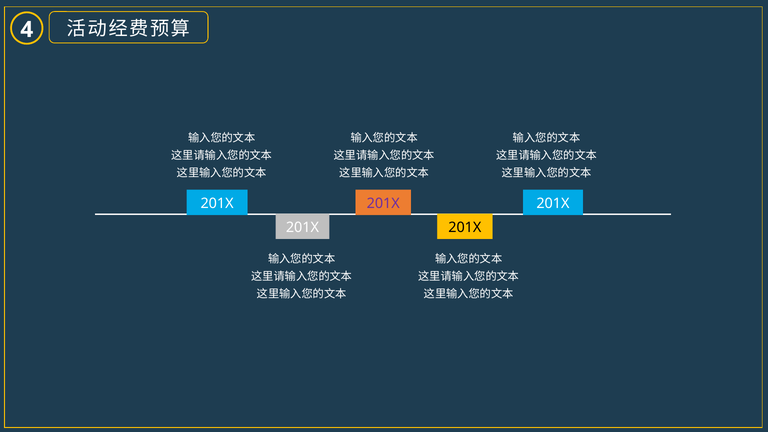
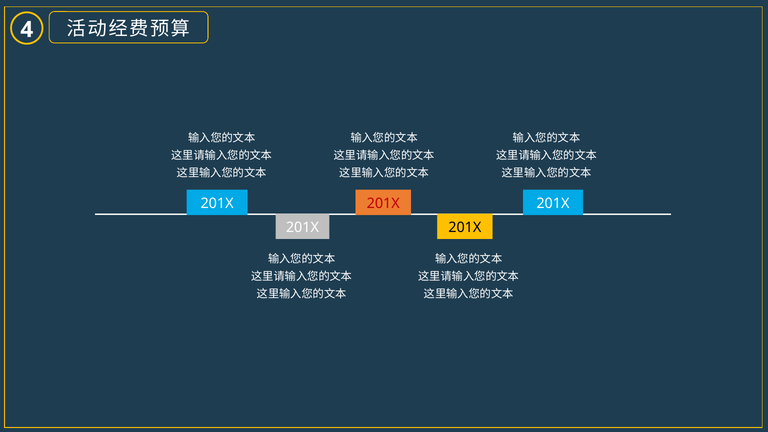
201X colour: purple -> red (383, 203)
